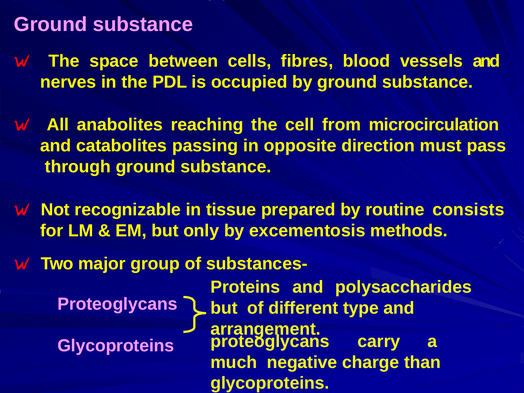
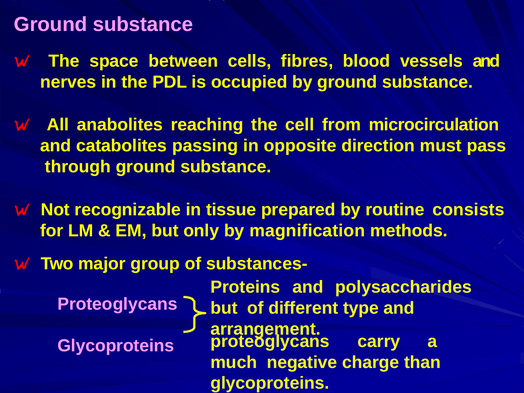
excementosis: excementosis -> magnification (307, 231)
